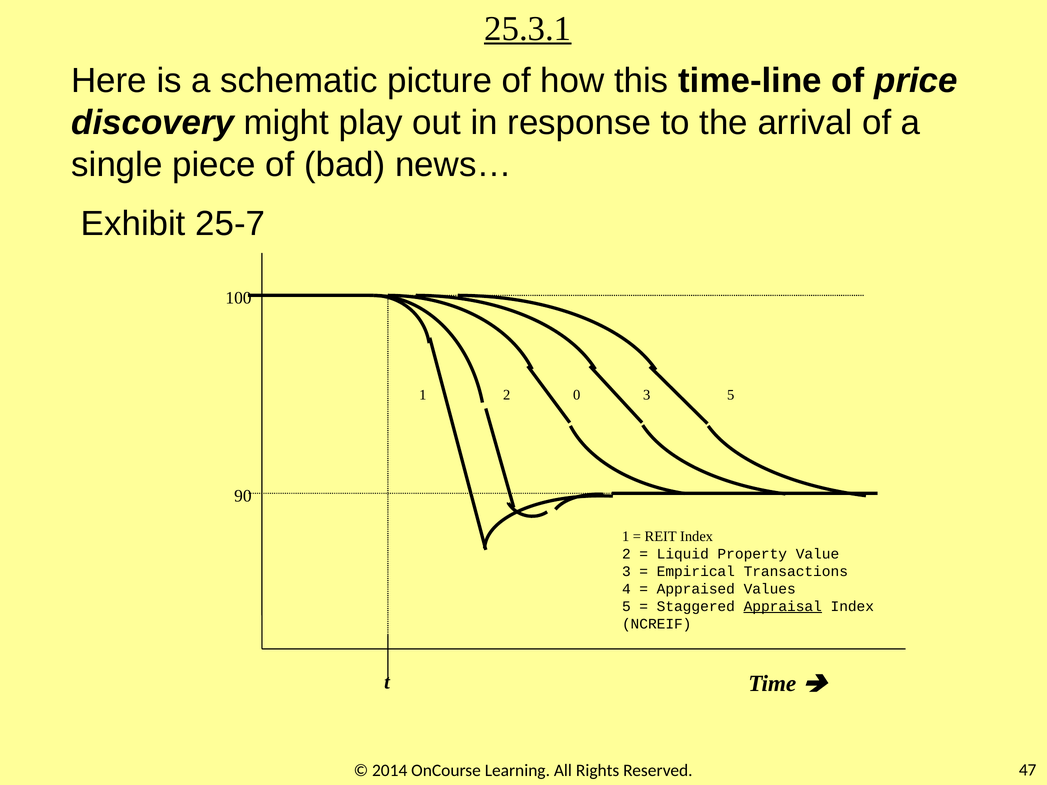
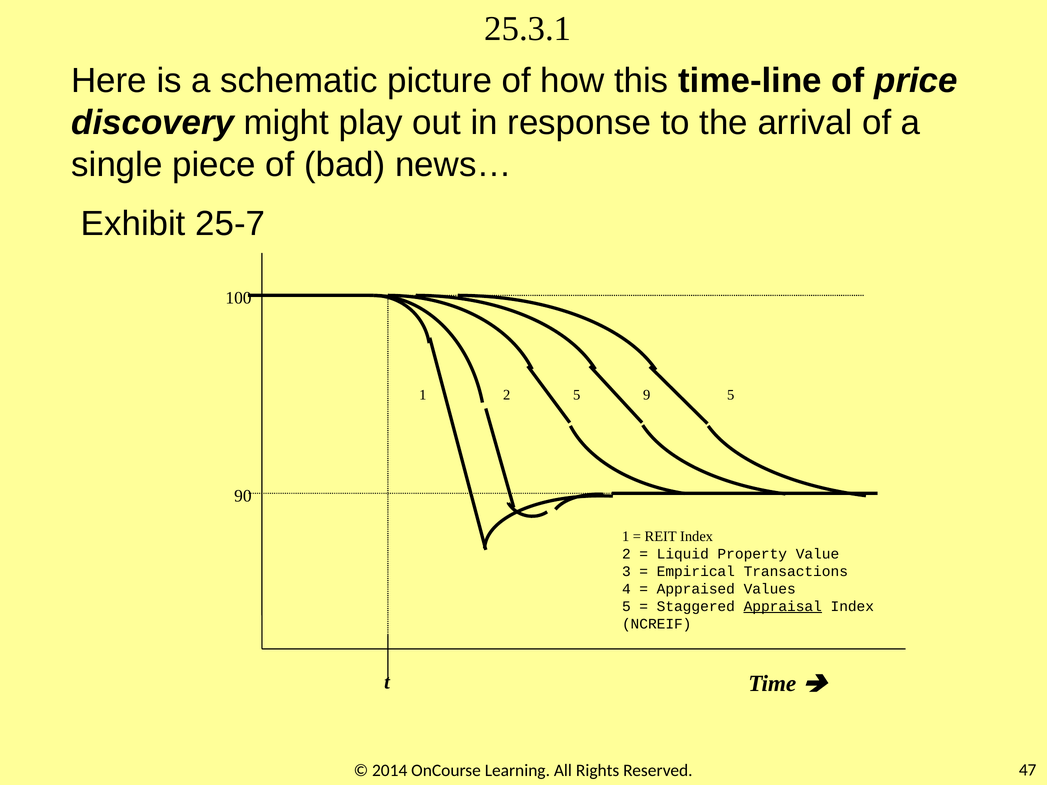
25.3.1 underline: present -> none (528, 29)
1 0: 0 -> 5 (577, 395)
2 3: 3 -> 9 (647, 395)
